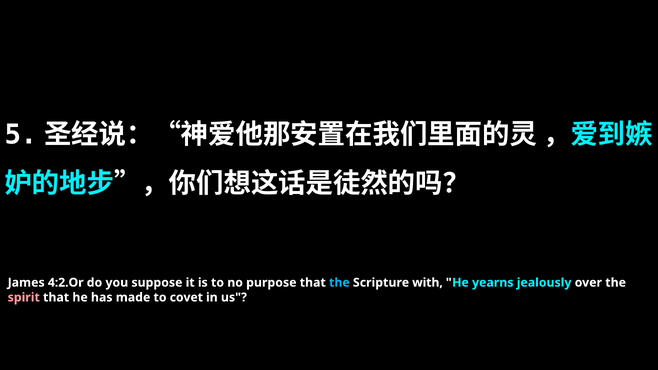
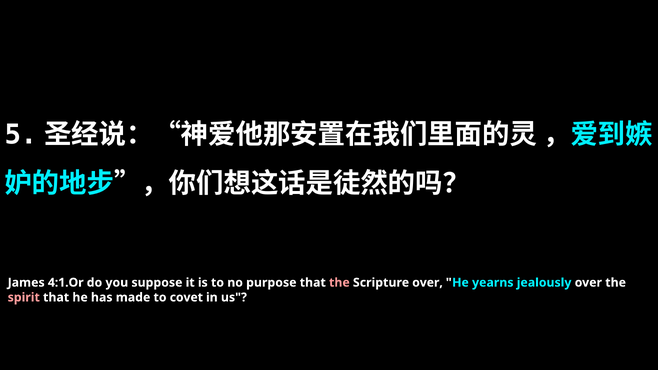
4:2.Or: 4:2.Or -> 4:1.Or (66, 283)
the colour: light blue -> pink (339, 283)
Scripture with: with -> over (427, 283)
